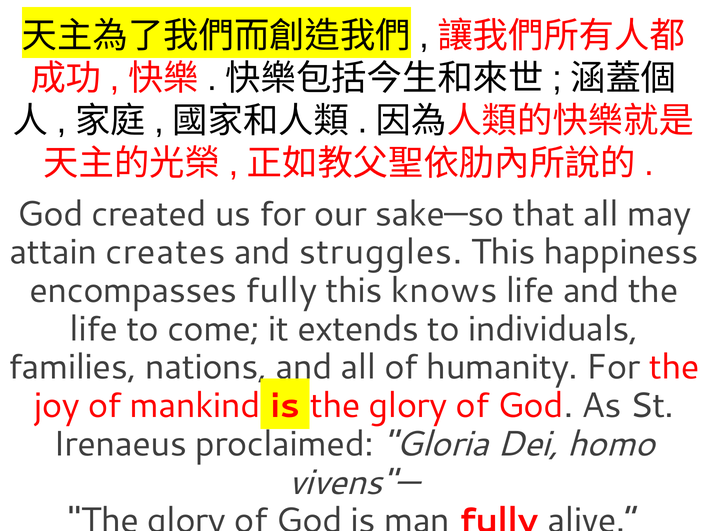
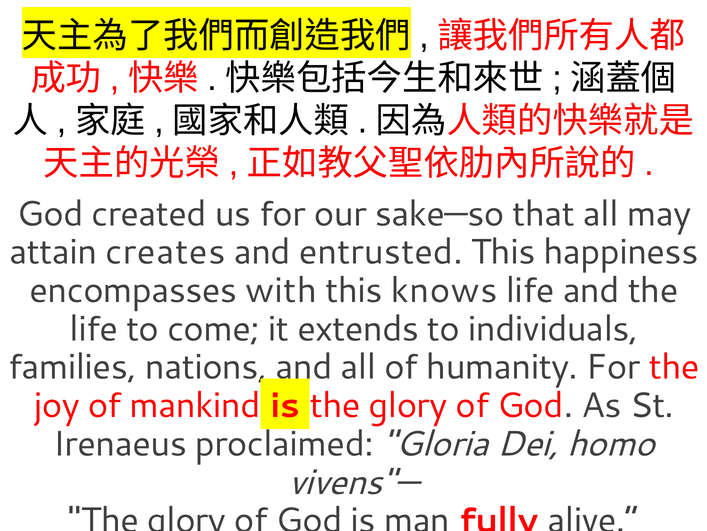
struggles: struggles -> entrusted (381, 252)
encompasses fully: fully -> with (281, 290)
